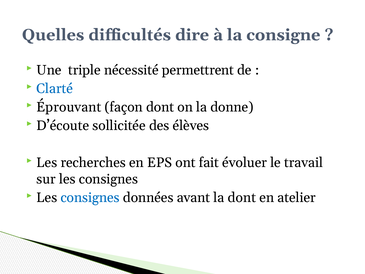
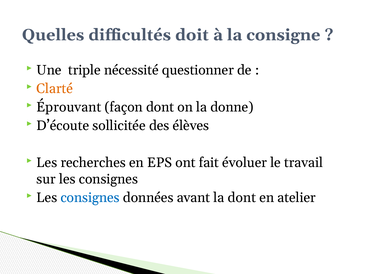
dire: dire -> doit (192, 35)
permettrent: permettrent -> questionner (198, 70)
Clarté colour: blue -> orange (55, 89)
